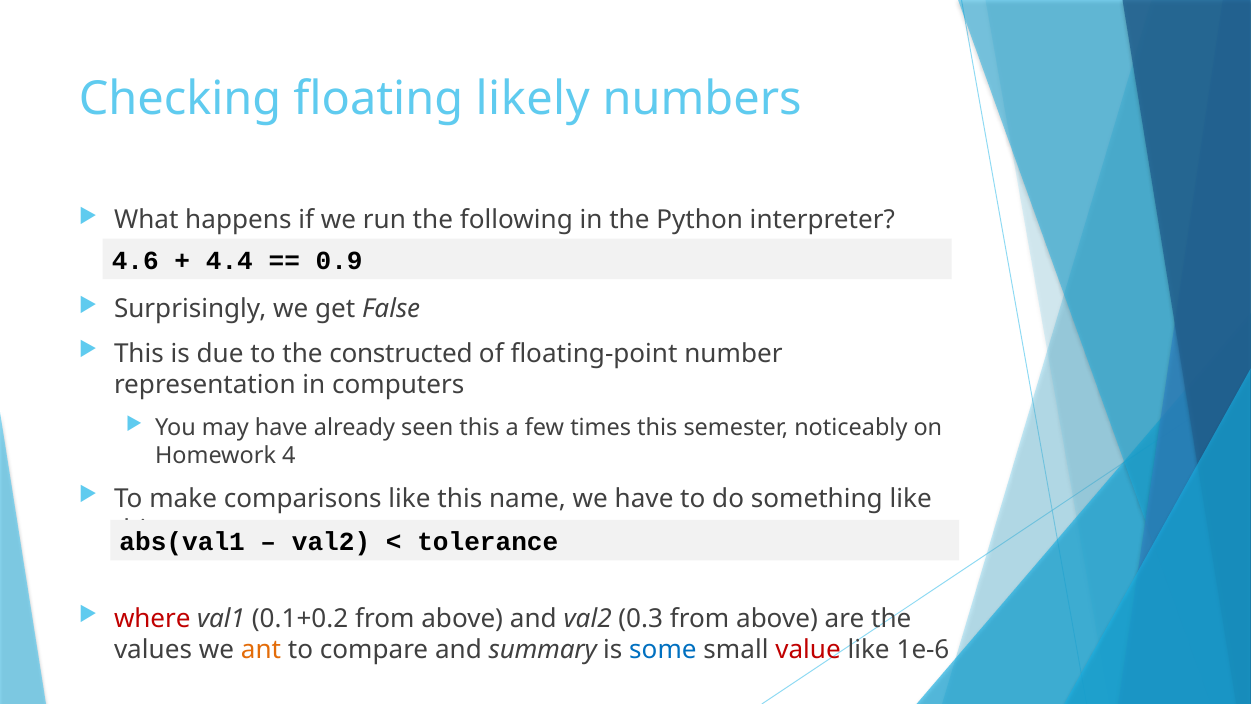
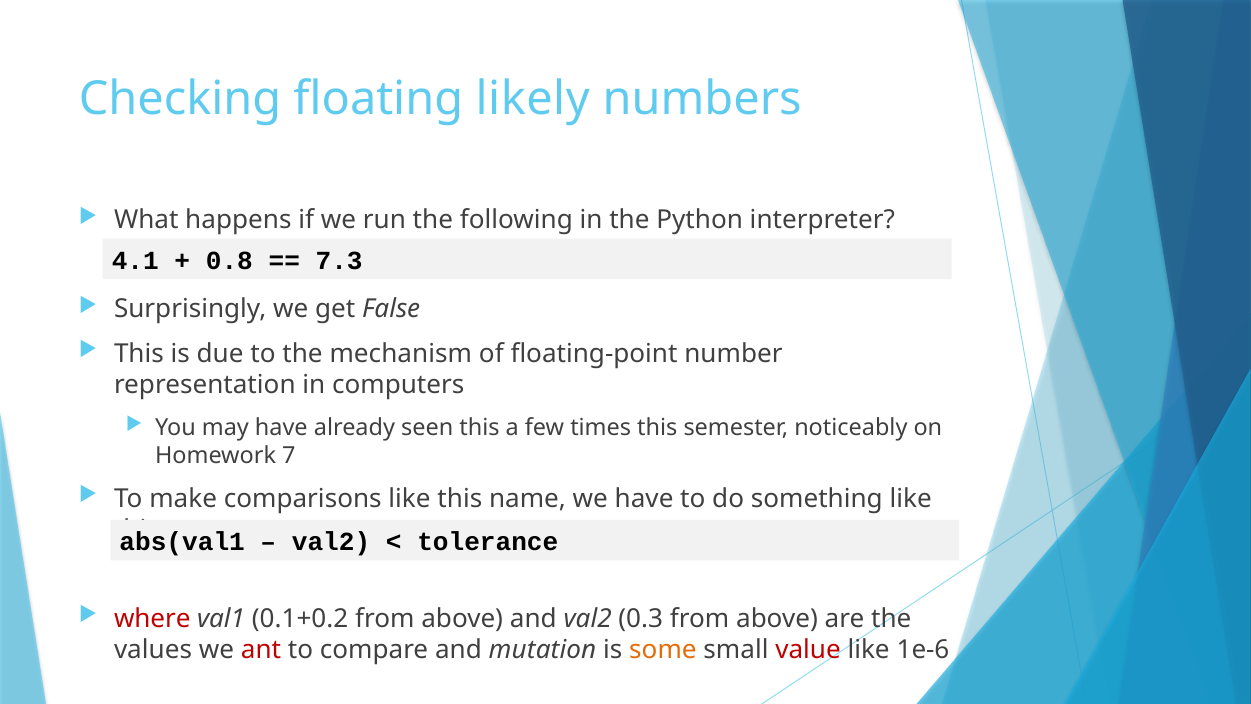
4.6: 4.6 -> 4.1 (135, 261)
4.4: 4.4 -> 0.8 (229, 261)
0.9: 0.9 -> 7.3 (339, 261)
constructed: constructed -> mechanism (401, 353)
4: 4 -> 7 (289, 455)
ant colour: orange -> red (261, 650)
summary: summary -> mutation (543, 650)
some colour: blue -> orange (663, 650)
